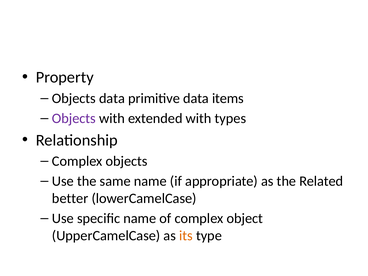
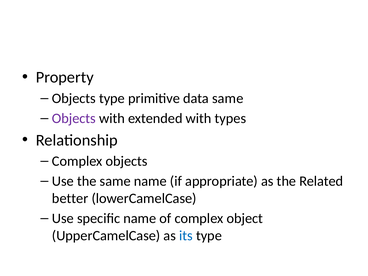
Objects data: data -> type (112, 98)
data items: items -> same (228, 98)
its colour: orange -> blue (186, 236)
